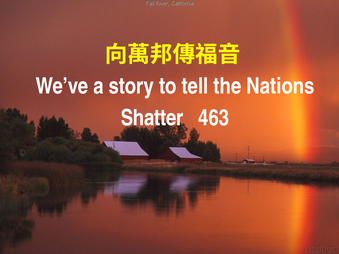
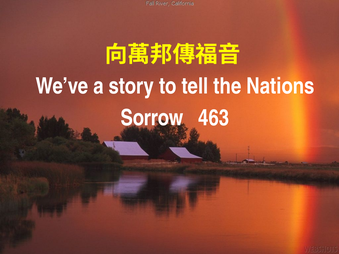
Shatter: Shatter -> Sorrow (152, 118)
